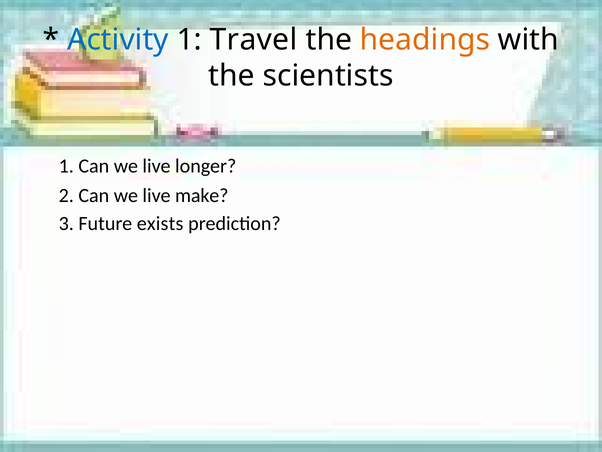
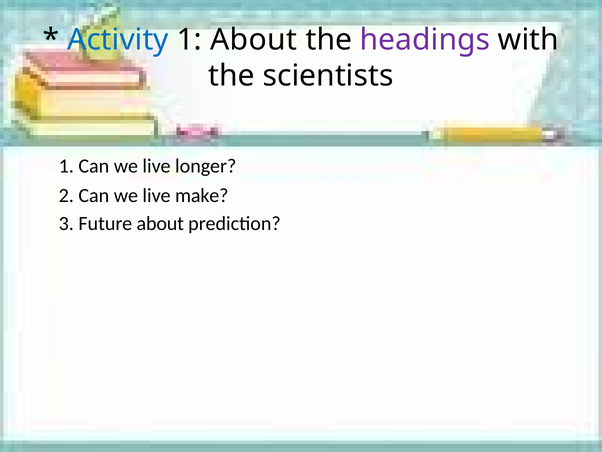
1 Travel: Travel -> About (254, 40)
headings colour: orange -> purple (425, 40)
Future exists: exists -> about (160, 223)
